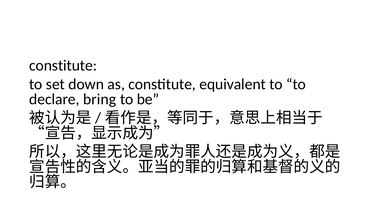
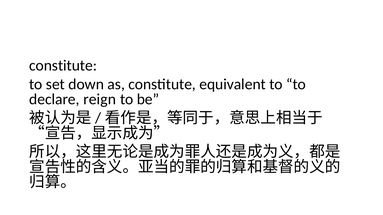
bring: bring -> reign (100, 100)
